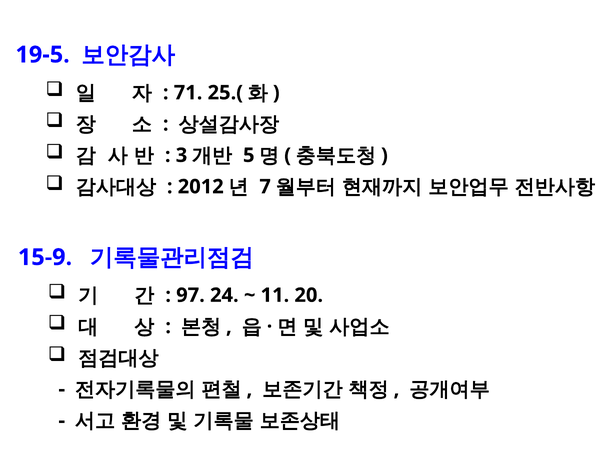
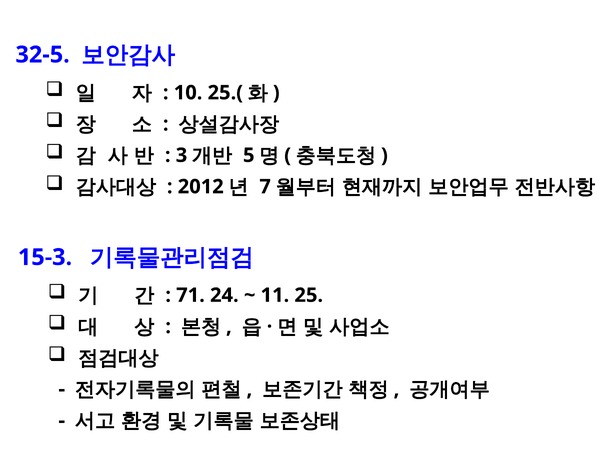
19-5: 19-5 -> 32-5 (43, 55)
71: 71 -> 10 (188, 93)
15-9: 15-9 -> 15-3 (45, 257)
97: 97 -> 71 (191, 295)
20: 20 -> 25 (309, 295)
